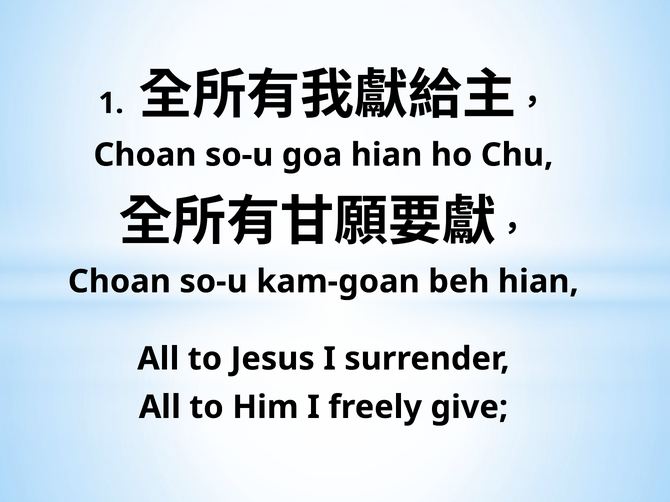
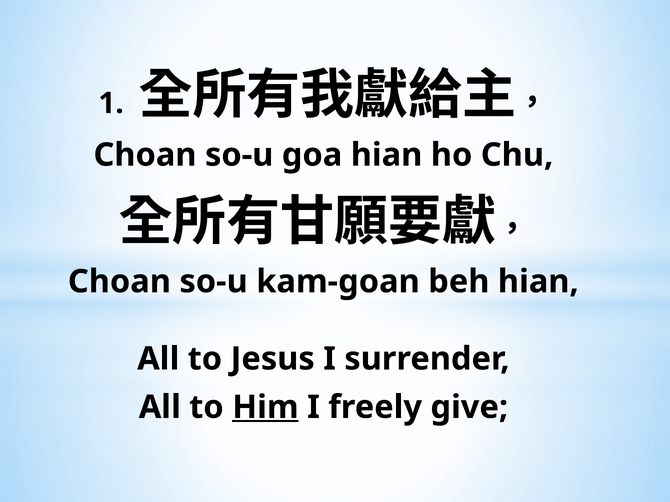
Him underline: none -> present (265, 408)
